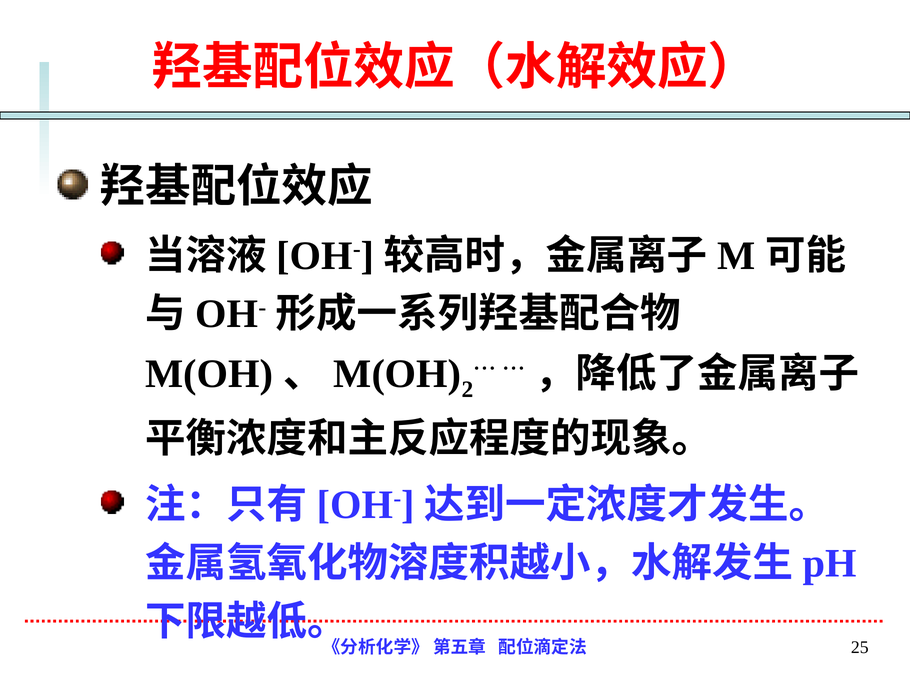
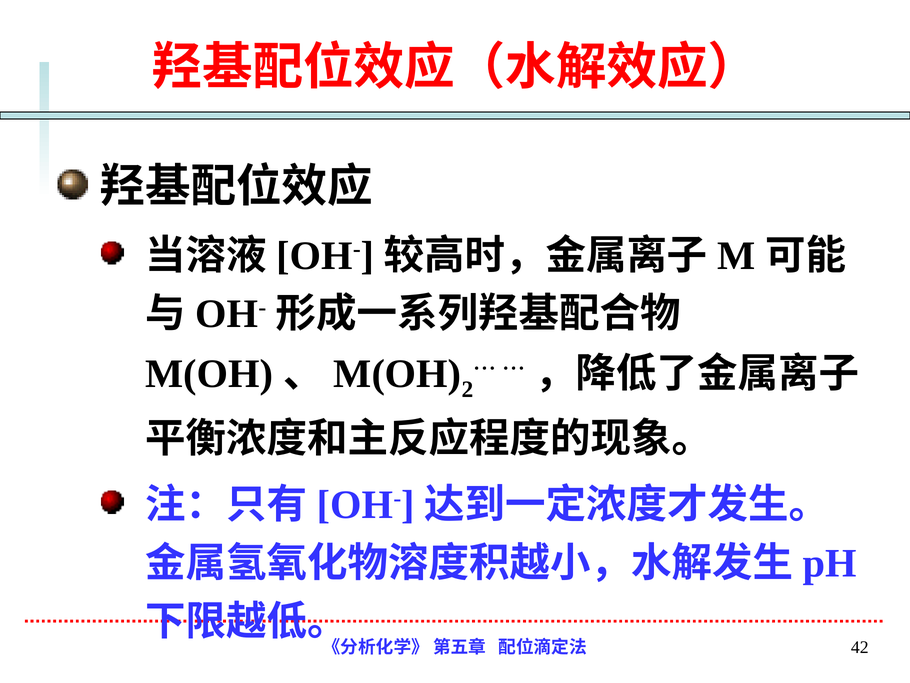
25: 25 -> 42 (860, 647)
